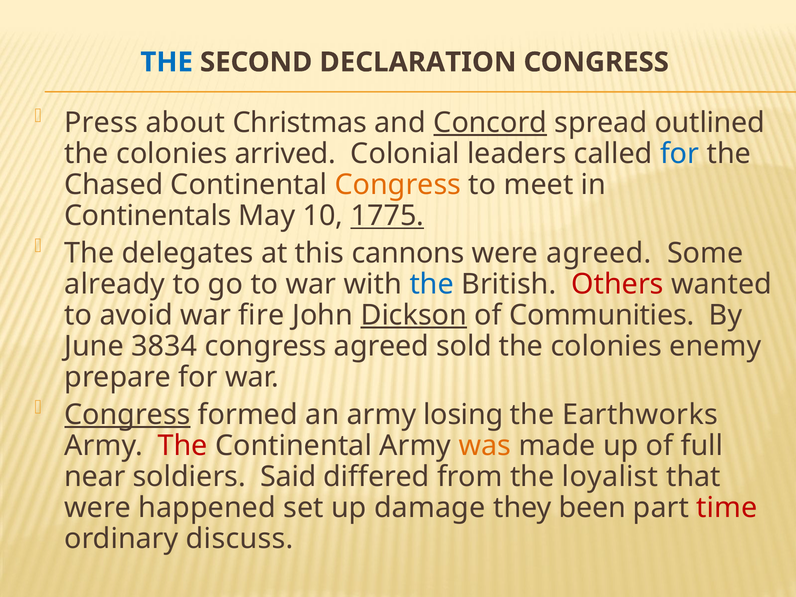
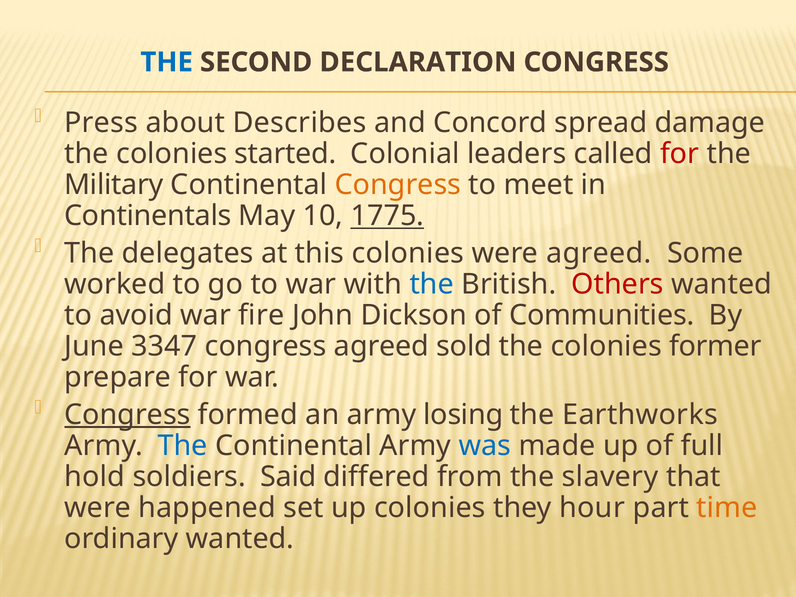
Christmas: Christmas -> Describes (300, 123)
Concord underline: present -> none (490, 123)
outlined: outlined -> damage (710, 123)
arrived: arrived -> started (285, 154)
for colour: blue -> red (680, 154)
Chased: Chased -> Military (114, 185)
this cannons: cannons -> colonies (408, 253)
already: already -> worked (115, 284)
Dickson underline: present -> none (414, 315)
3834: 3834 -> 3347 (164, 346)
enemy: enemy -> former (715, 346)
The colour: red -> blue (183, 446)
was colour: orange -> blue (485, 446)
near: near -> hold (95, 477)
loyalist: loyalist -> slavery (610, 477)
up damage: damage -> colonies (430, 508)
been: been -> hour (592, 508)
time colour: red -> orange (727, 508)
ordinary discuss: discuss -> wanted (240, 539)
